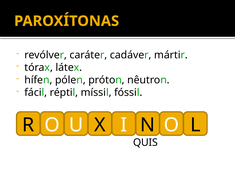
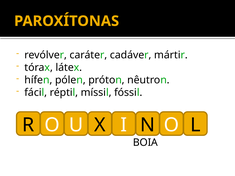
QUIS: QUIS -> BOIA (145, 143)
